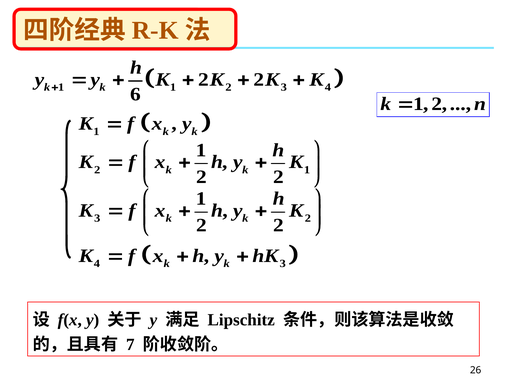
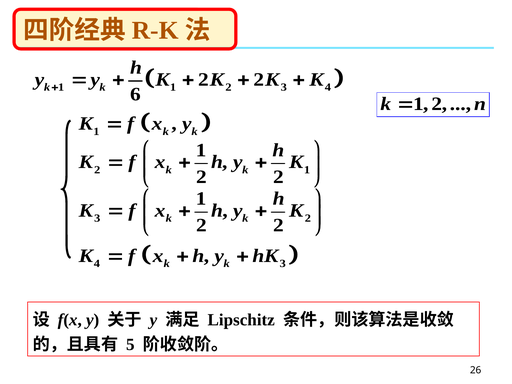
7: 7 -> 5 (130, 345)
